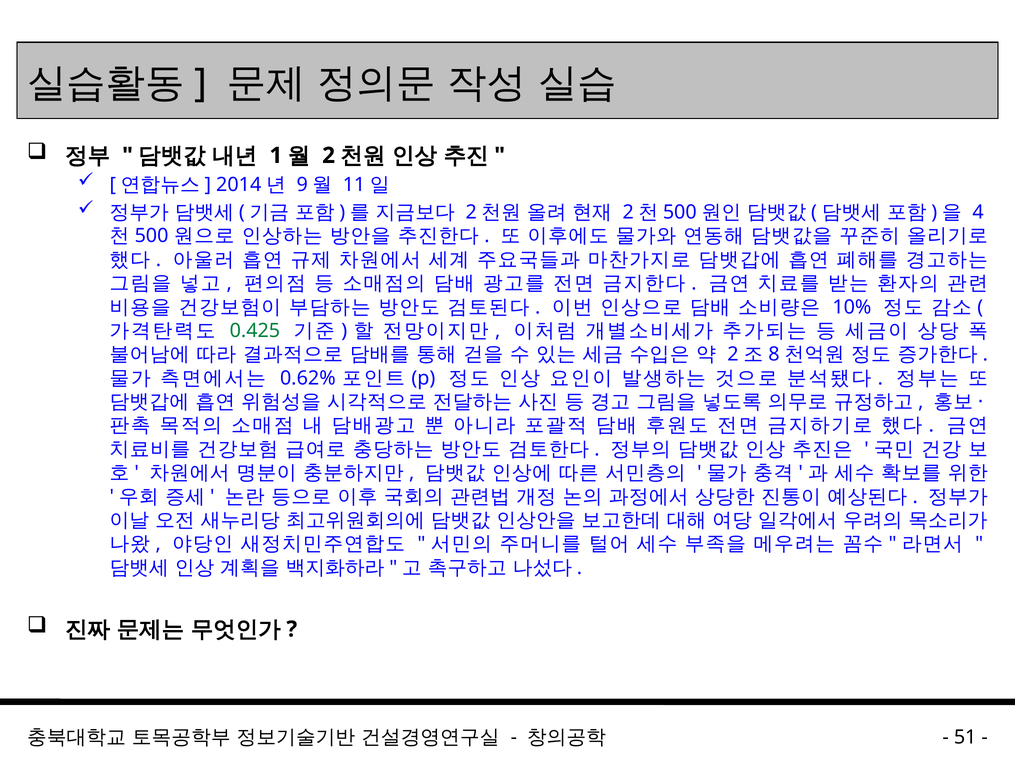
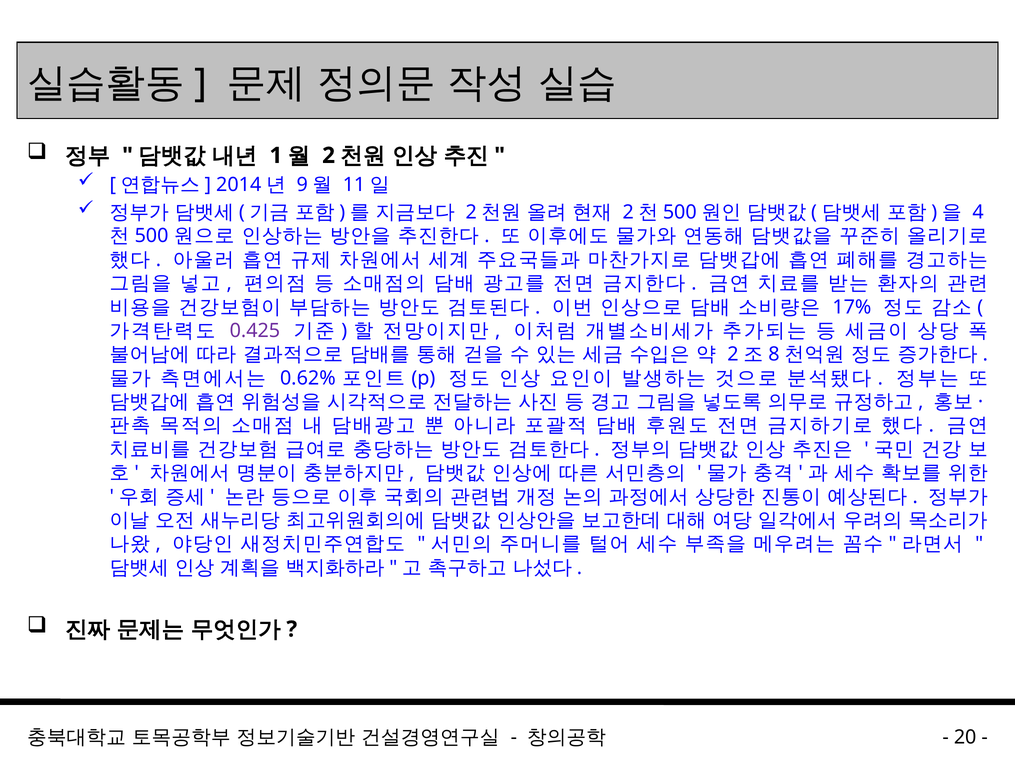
10%: 10% -> 17% (852, 307)
0.425 colour: green -> purple (255, 331)
51: 51 -> 20 (965, 737)
